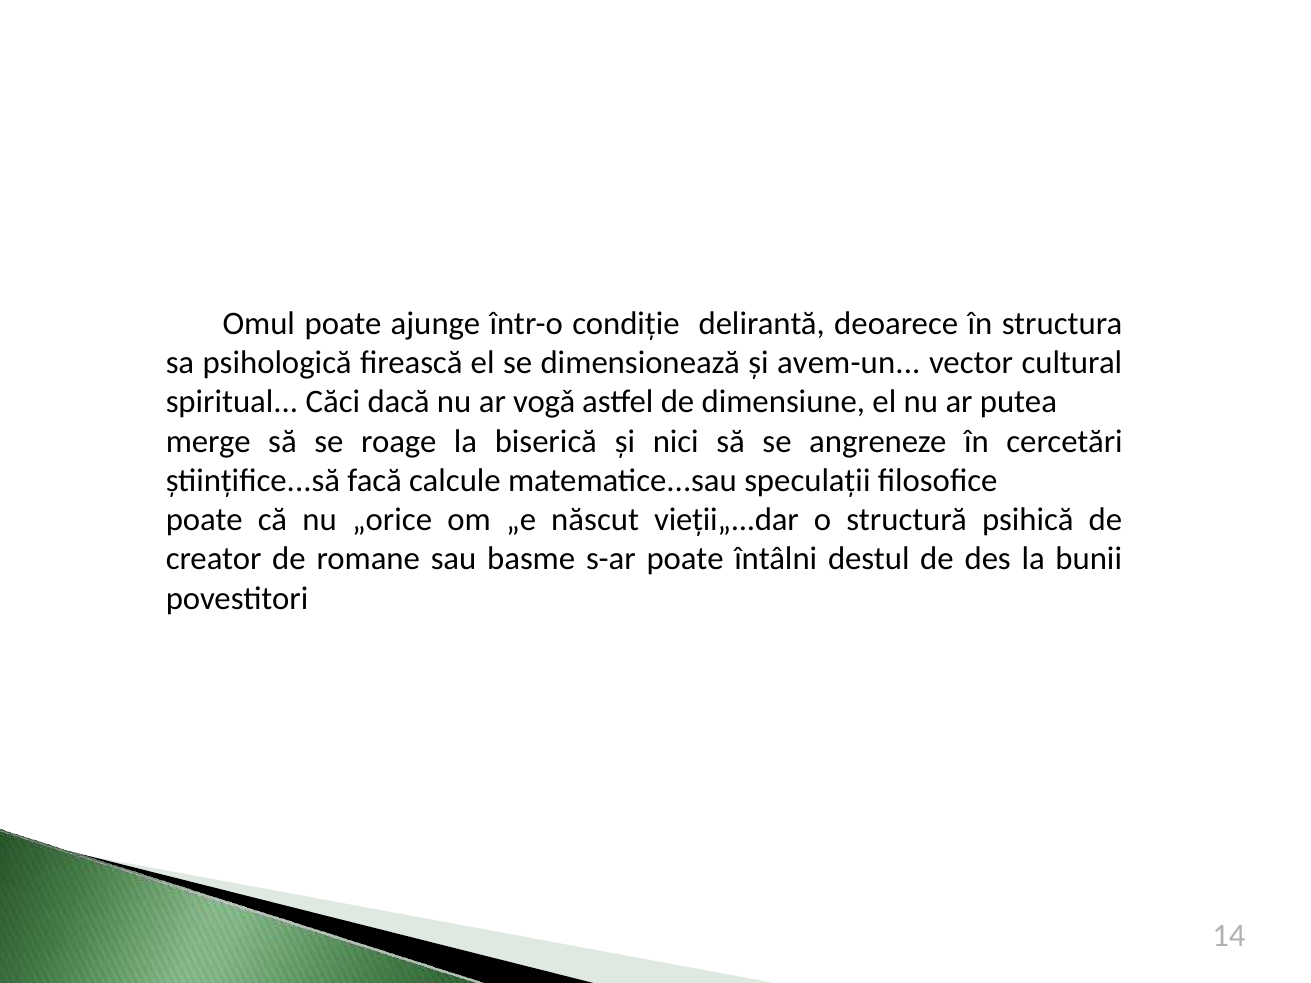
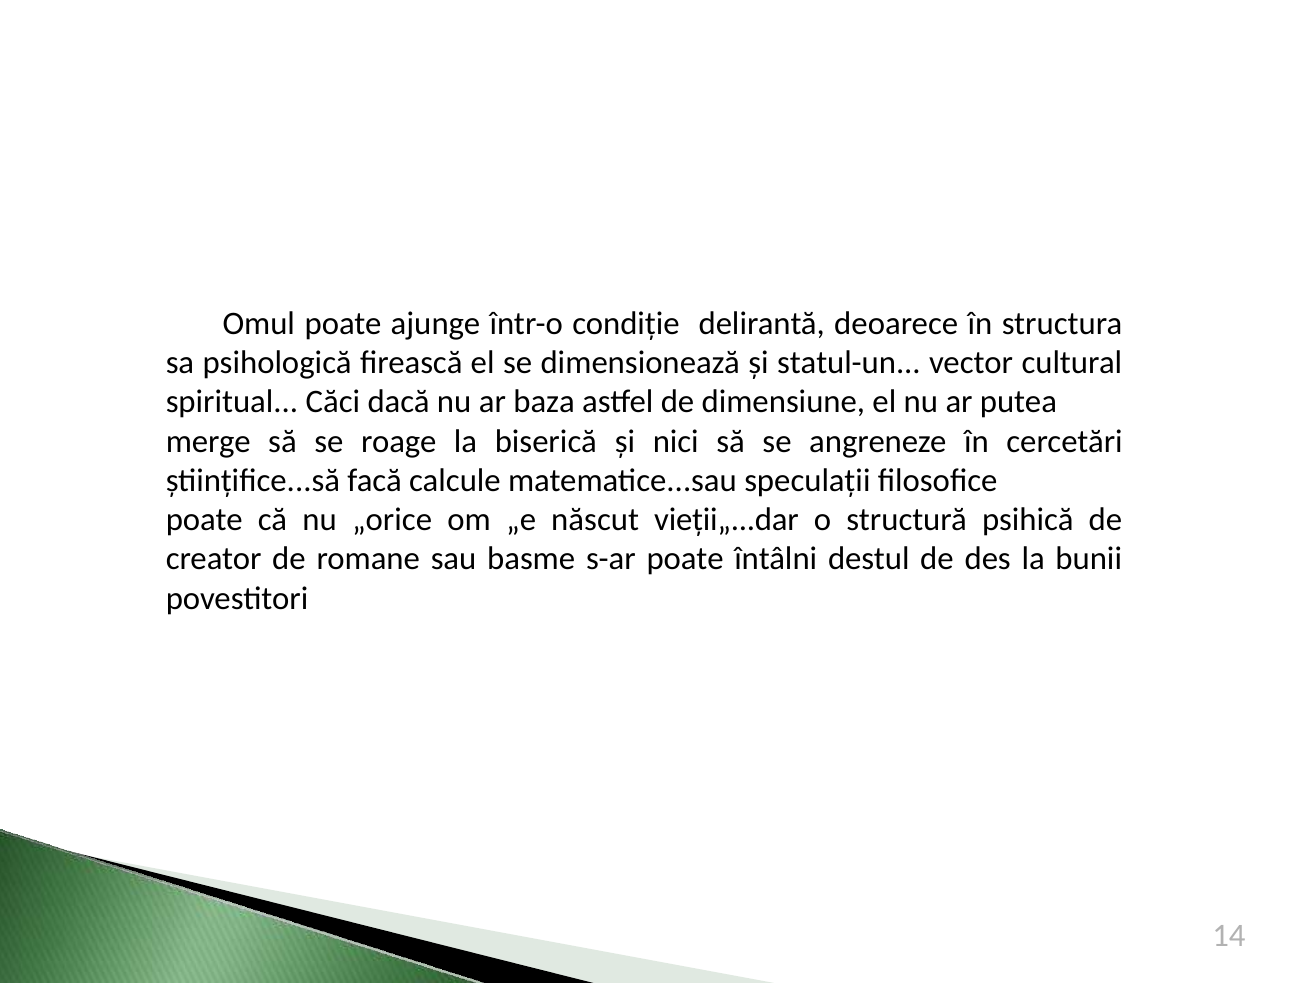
avem-un: avem-un -> statul-un (849, 363)
vogǎ: vogǎ -> baza (544, 402)
